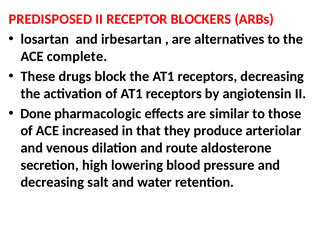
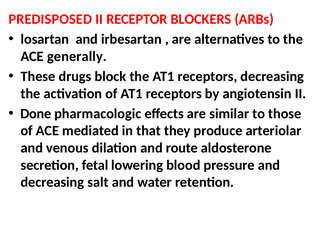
complete: complete -> generally (77, 56)
increased: increased -> mediated (90, 131)
high: high -> fetal (95, 165)
